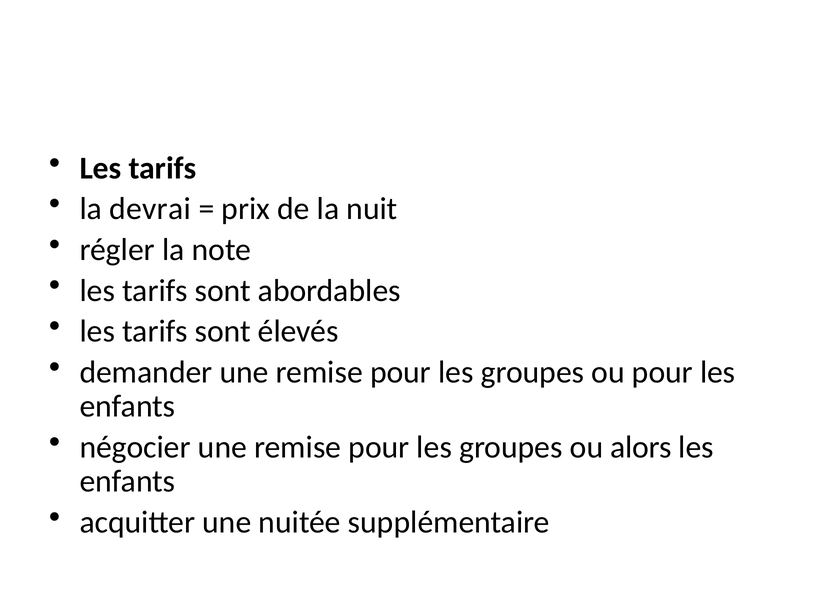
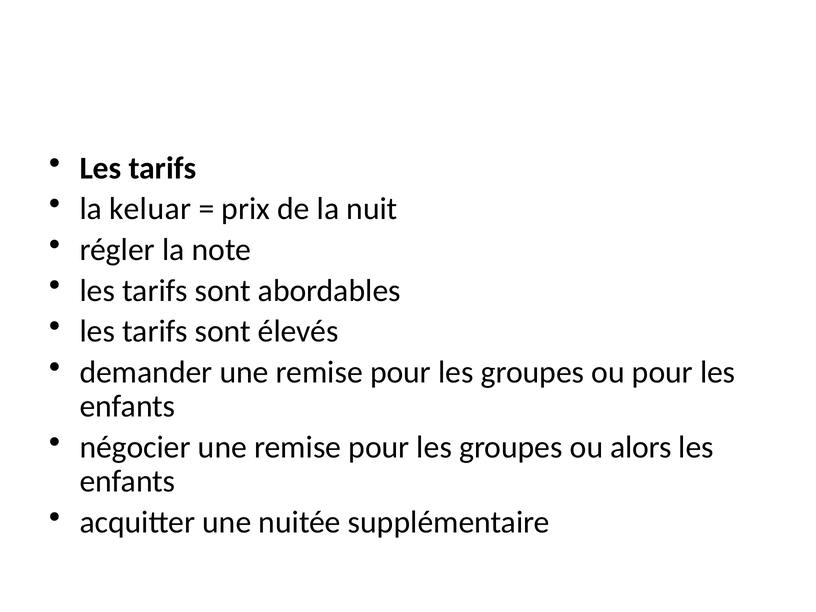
devrai: devrai -> keluar (150, 209)
